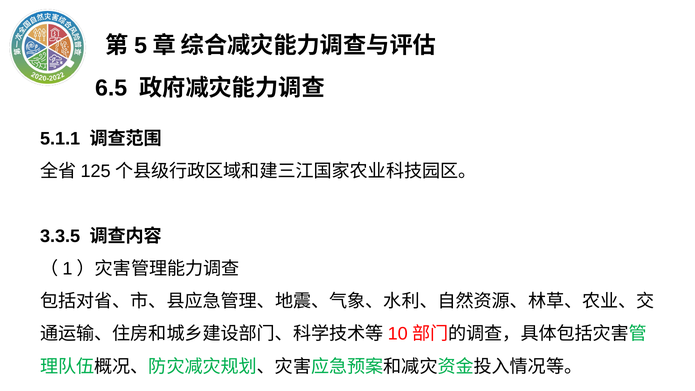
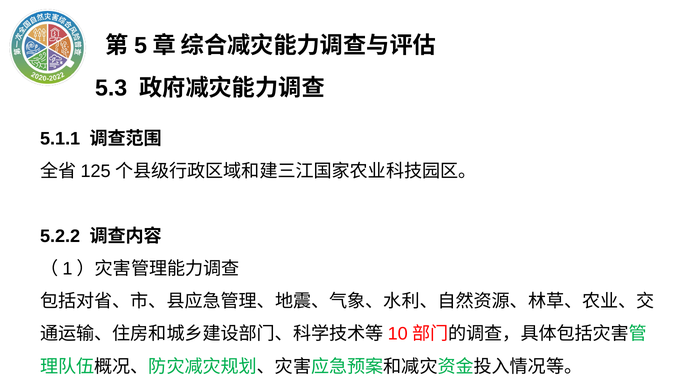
6.5: 6.5 -> 5.3 (111, 88)
3.3.5: 3.3.5 -> 5.2.2 (60, 236)
